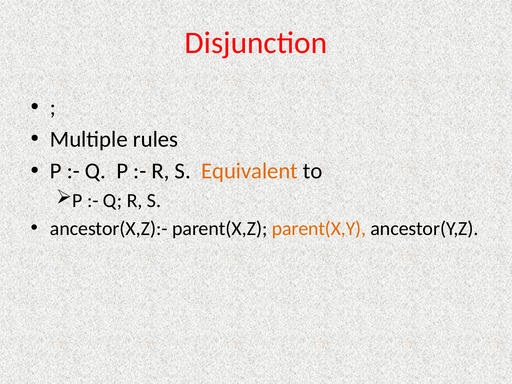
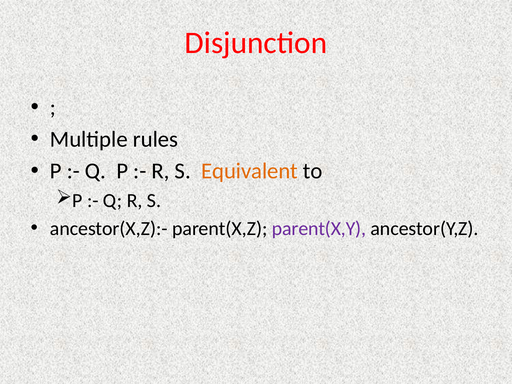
parent(X,Y colour: orange -> purple (319, 228)
